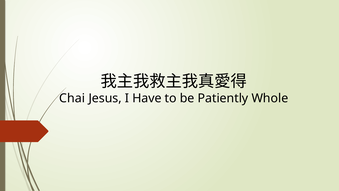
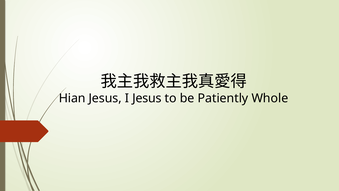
Chai: Chai -> Hian (72, 98)
I Have: Have -> Jesus (147, 98)
